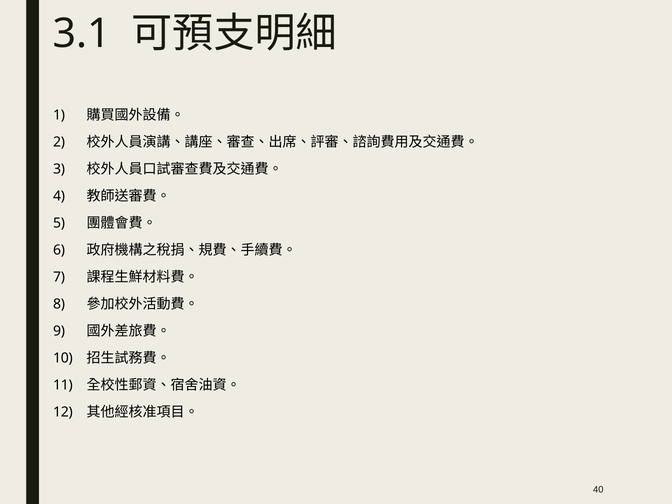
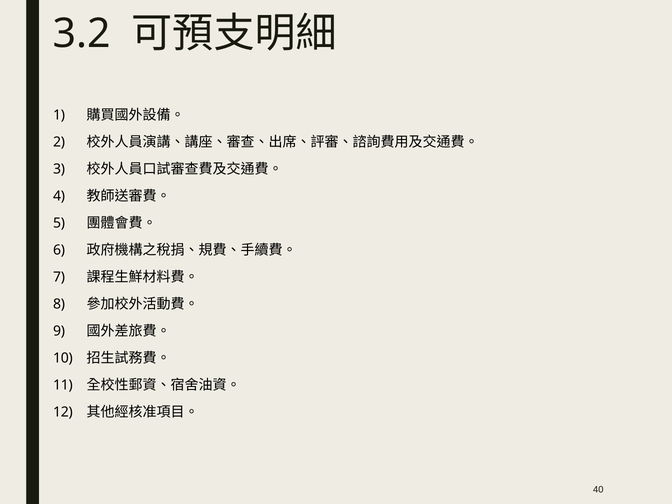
3.1: 3.1 -> 3.2 (82, 33)
